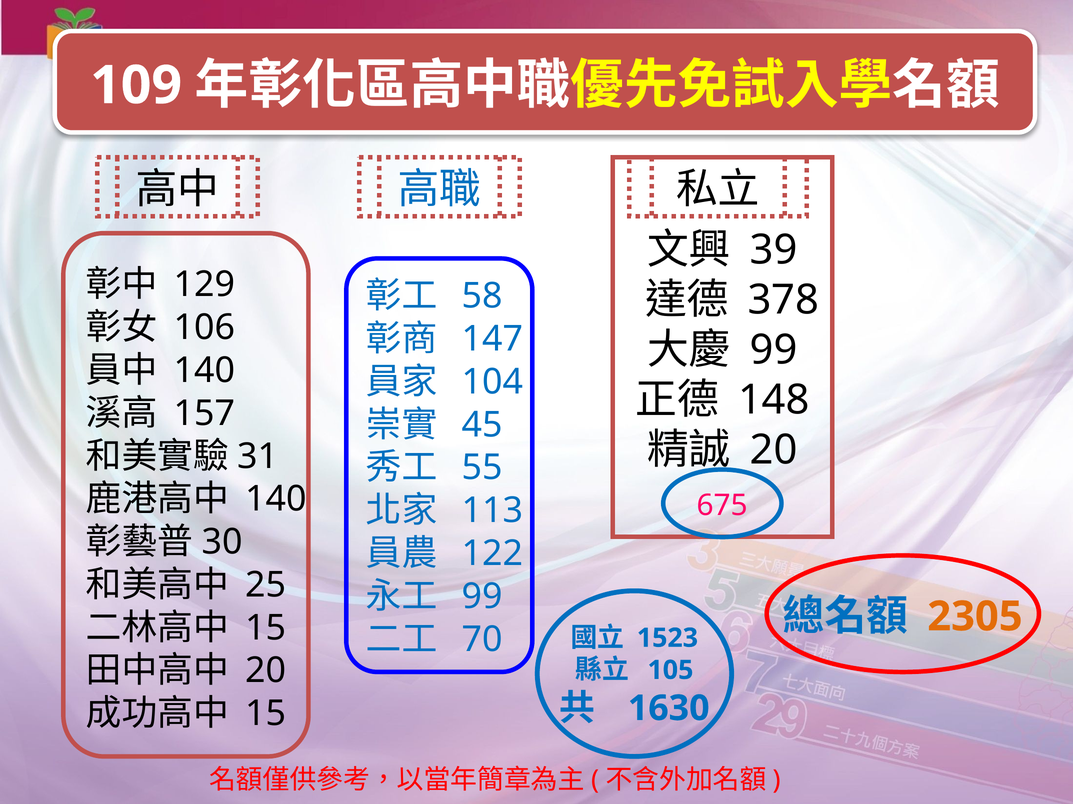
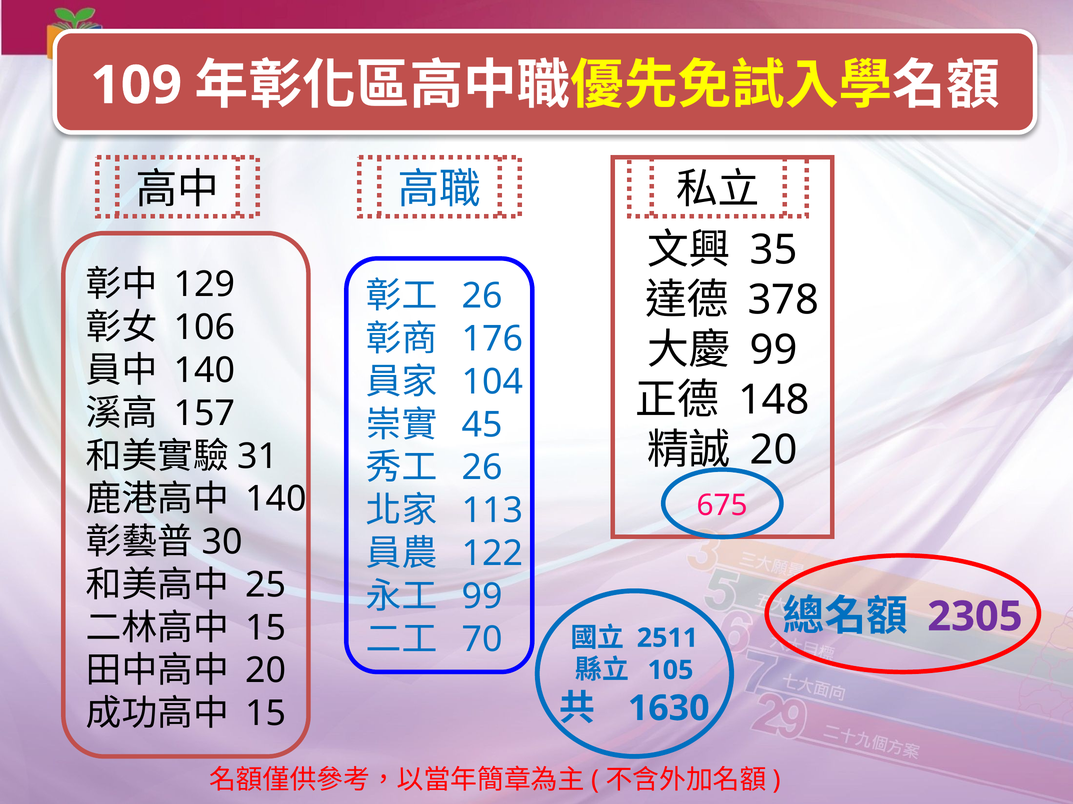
39: 39 -> 35 (774, 250)
58: 58 -> 26 (482, 296)
147: 147 -> 176 (493, 339)
55: 55 -> 26 (482, 468)
2305 colour: orange -> purple (975, 617)
1523: 1523 -> 2511 (667, 639)
